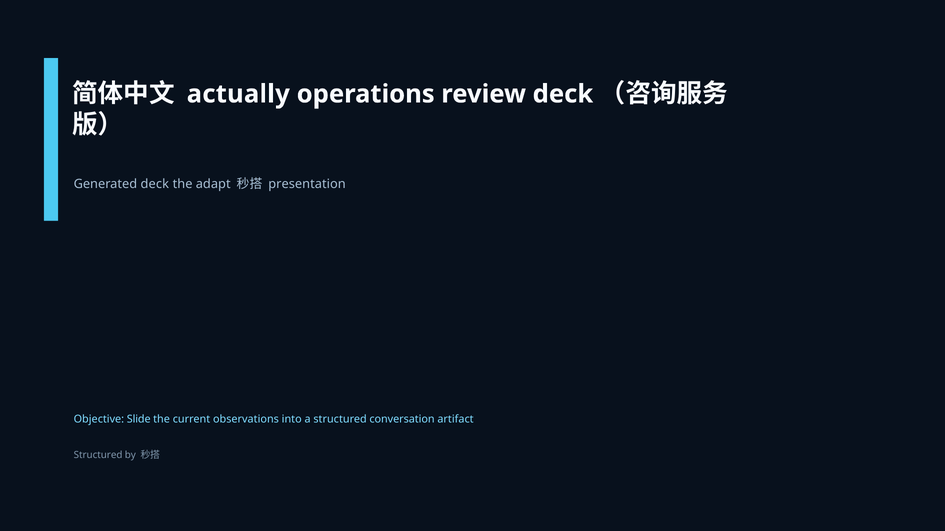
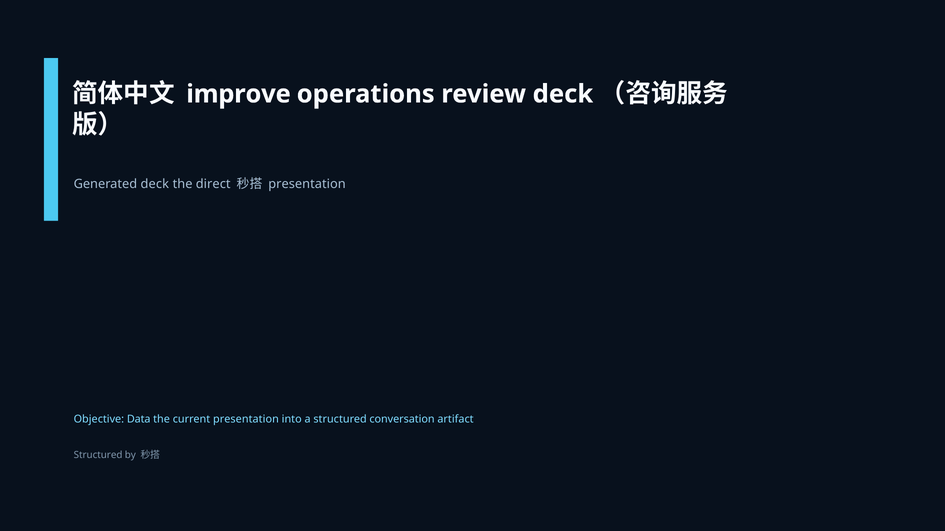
actually: actually -> improve (239, 94)
adapt: adapt -> direct (213, 184)
Slide: Slide -> Data (139, 420)
current observations: observations -> presentation (246, 420)
